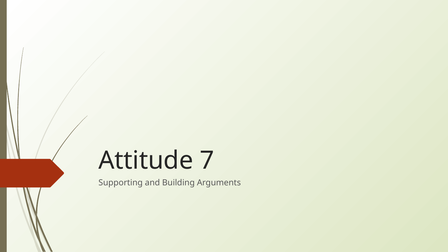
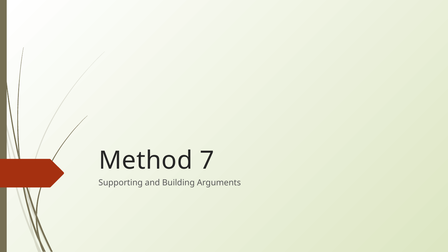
Attitude: Attitude -> Method (146, 161)
